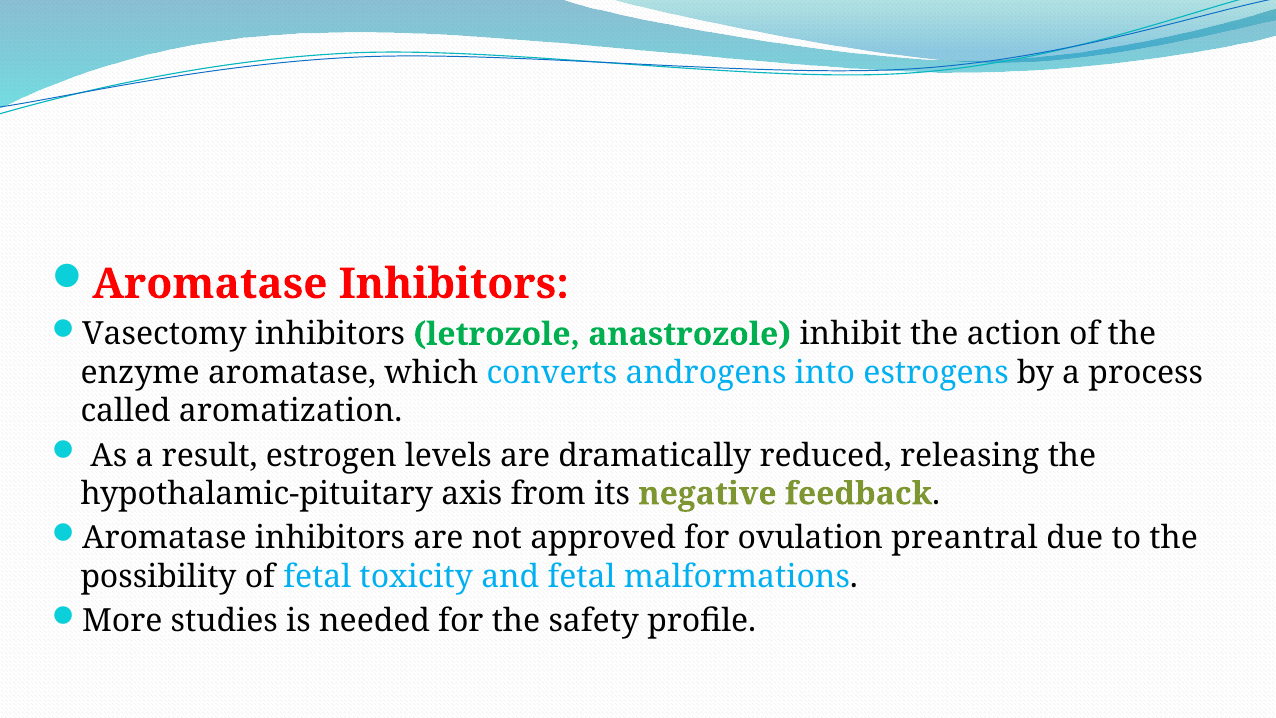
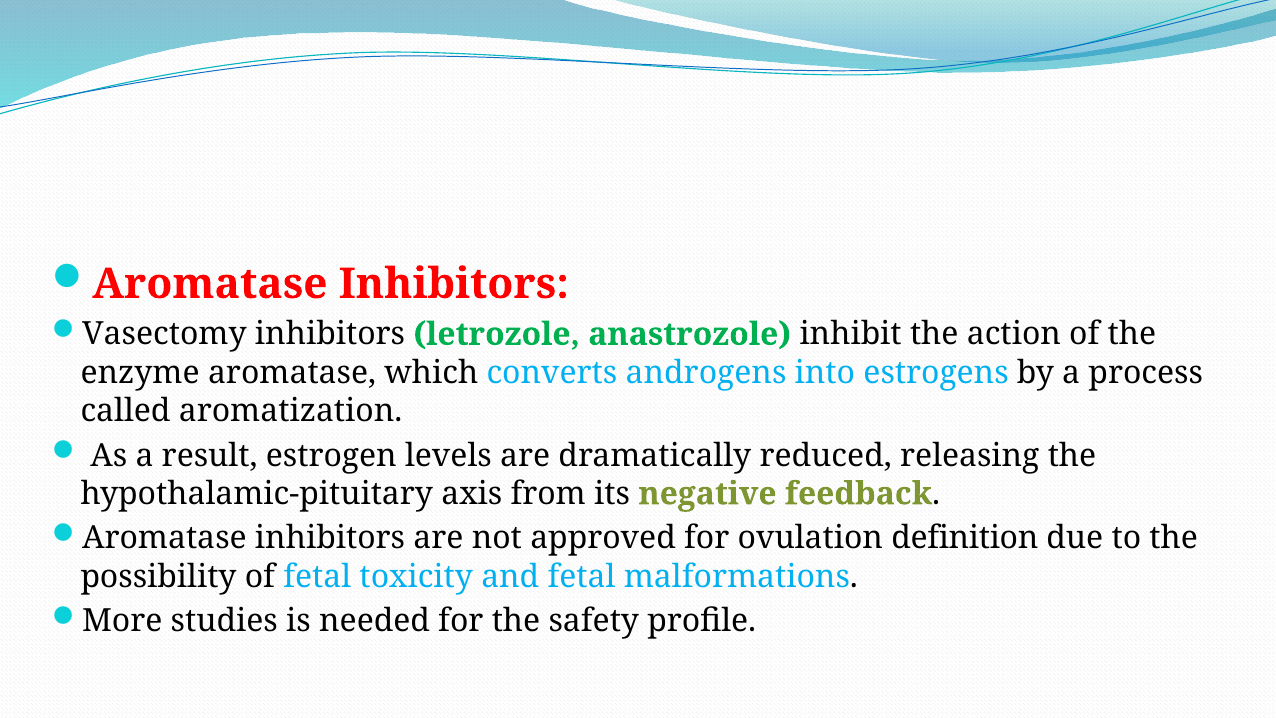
preantral: preantral -> definition (965, 538)
